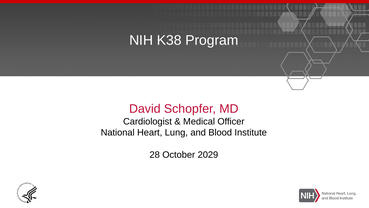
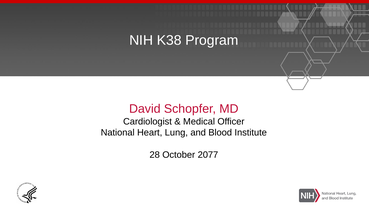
2029: 2029 -> 2077 (208, 155)
